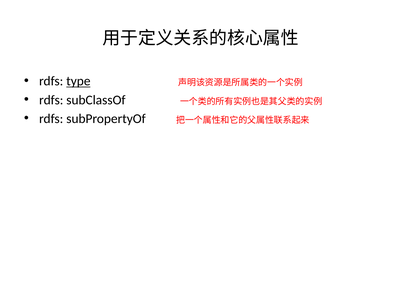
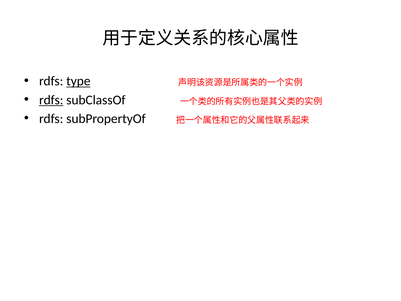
rdfs underline: none -> present (51, 100)
